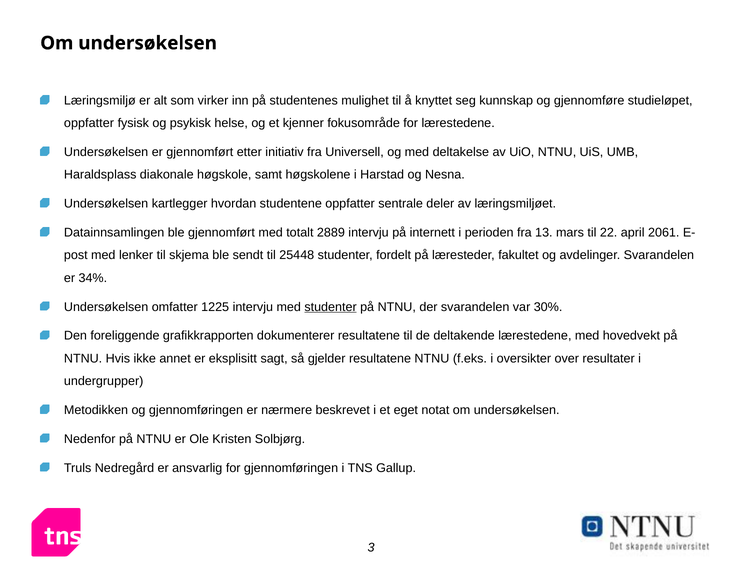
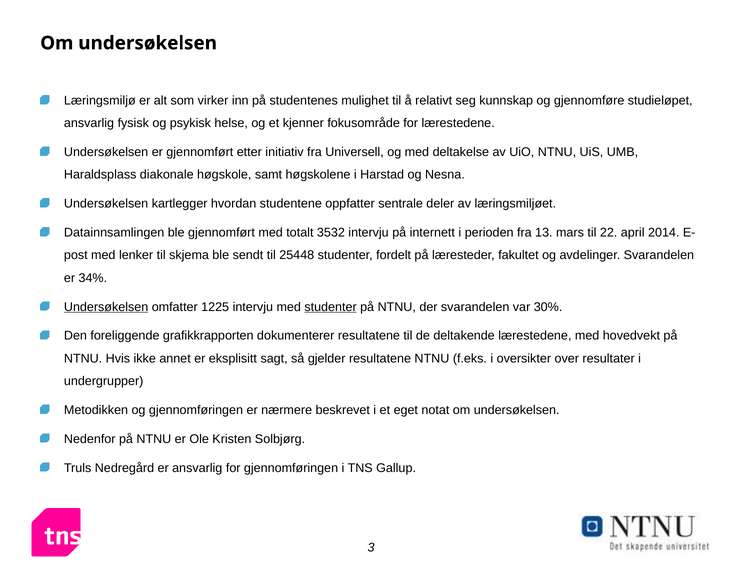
knyttet: knyttet -> relativt (434, 100)
oppfatter: oppfatter -> ansvarlig (89, 123)
2889: 2889 -> 3532 (331, 232)
2061: 2061 -> 2014 (664, 232)
Undersøkelsen underline: none -> present (106, 307)
